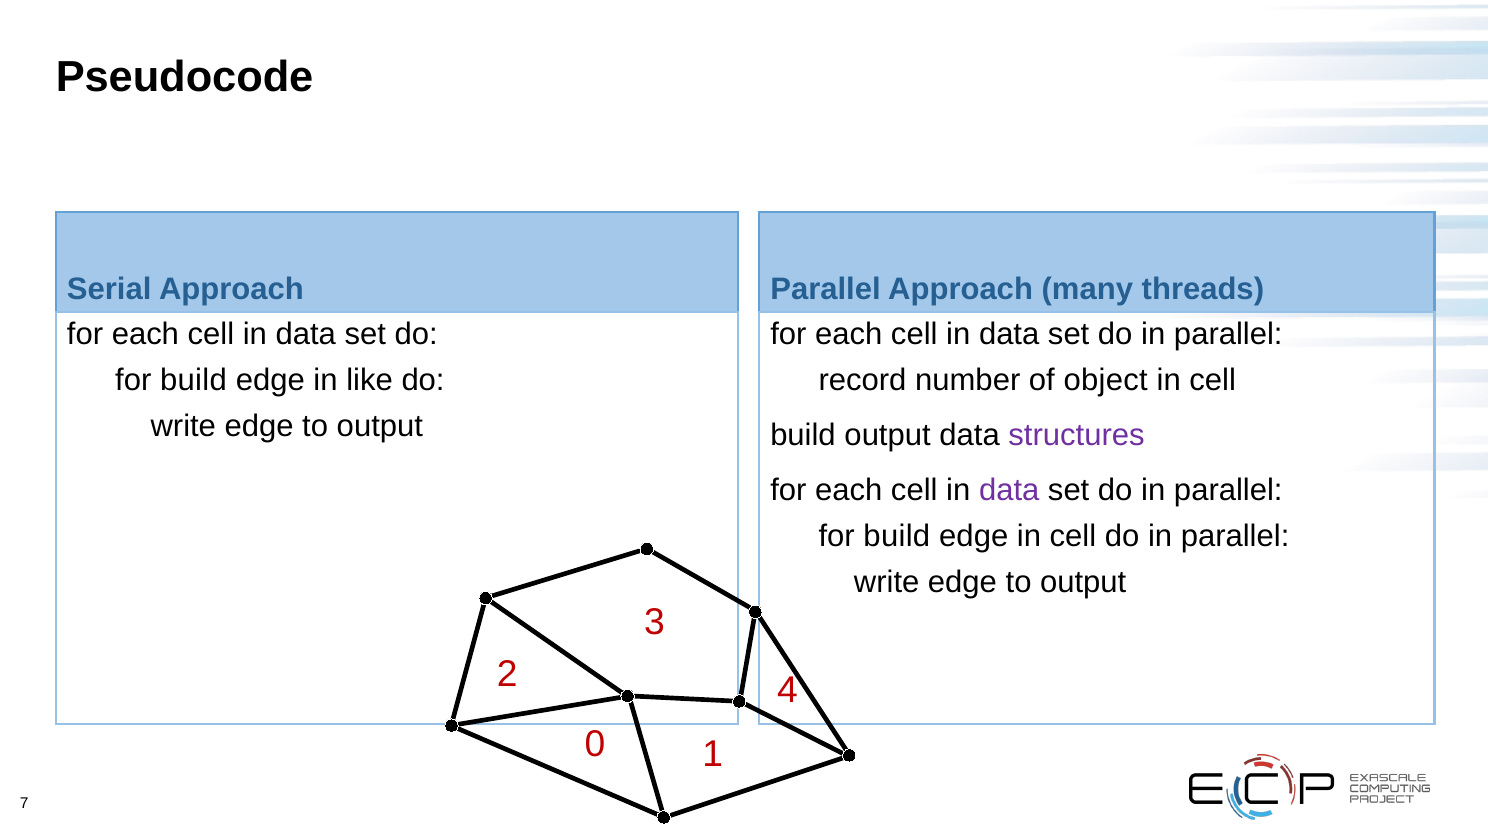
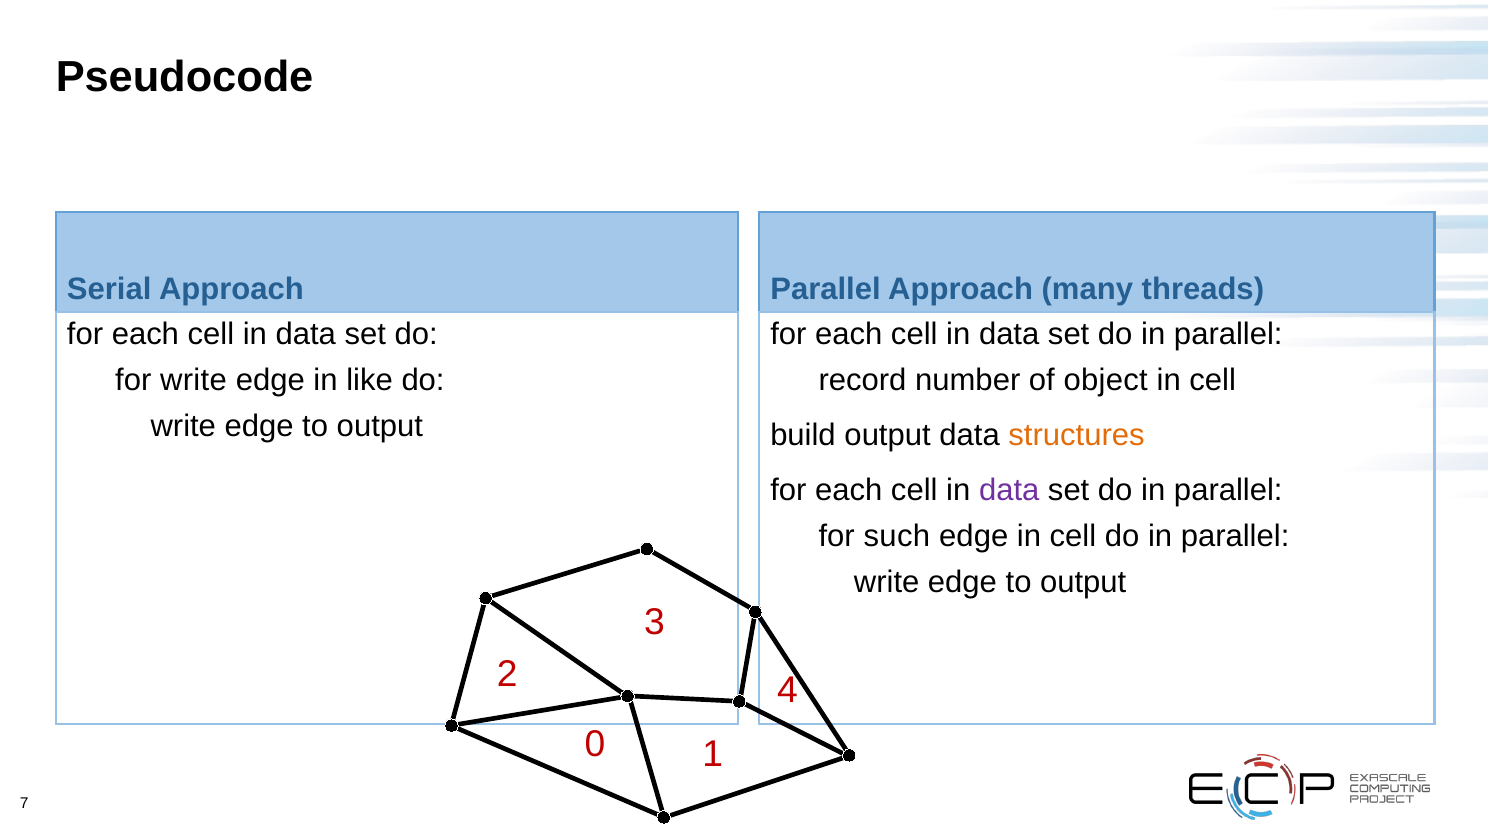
build: build -> write (193, 380)
structures colour: purple -> orange (1077, 436)
build: build -> such (897, 537)
